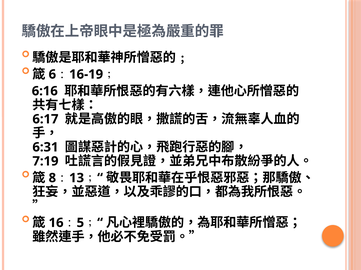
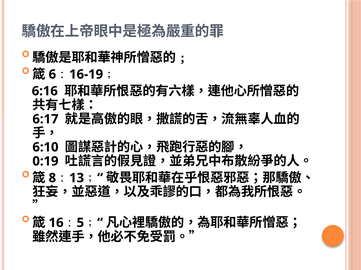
6:31: 6:31 -> 6:10 (45, 148)
7:19: 7:19 -> 0:19 (45, 162)
